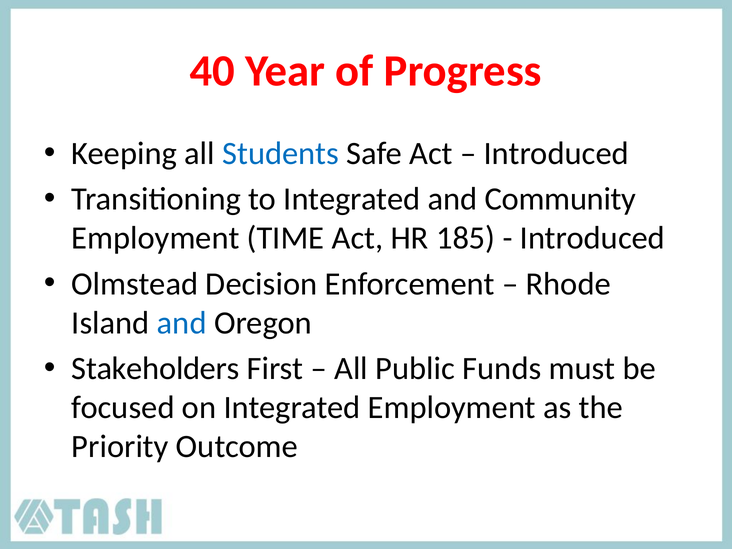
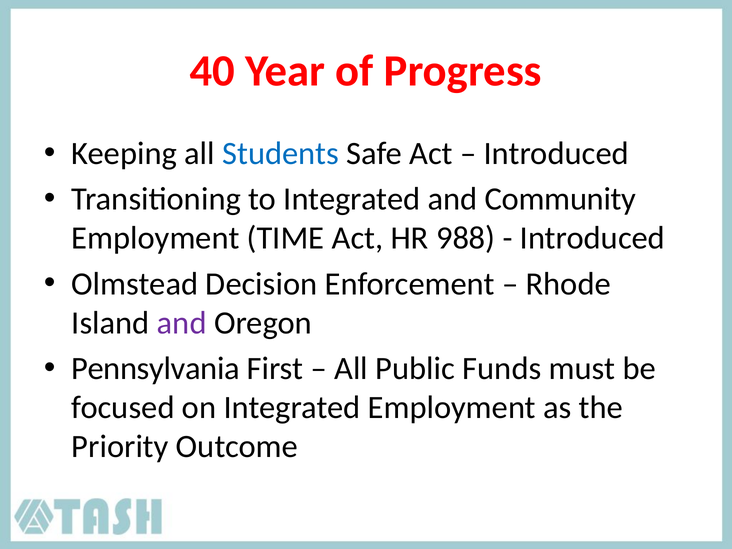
185: 185 -> 988 (466, 238)
and colour: blue -> purple (182, 323)
Stakeholders: Stakeholders -> Pennsylvania (156, 369)
